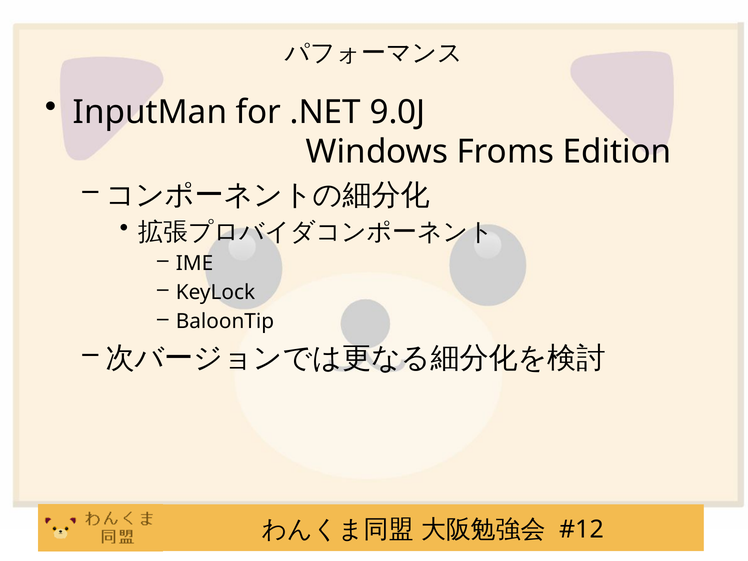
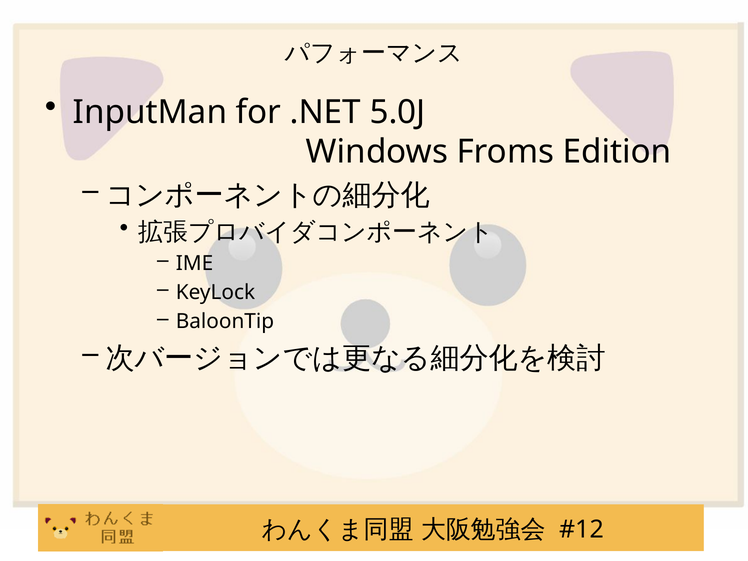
9.0J: 9.0J -> 5.0J (398, 112)
